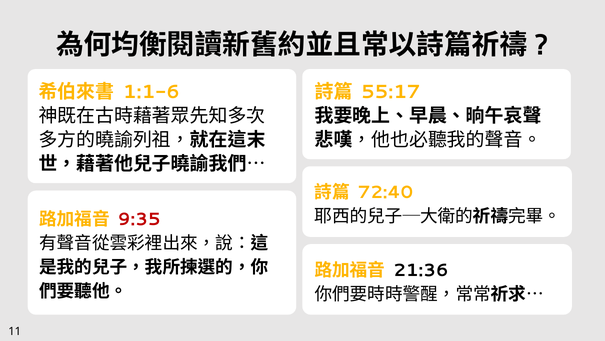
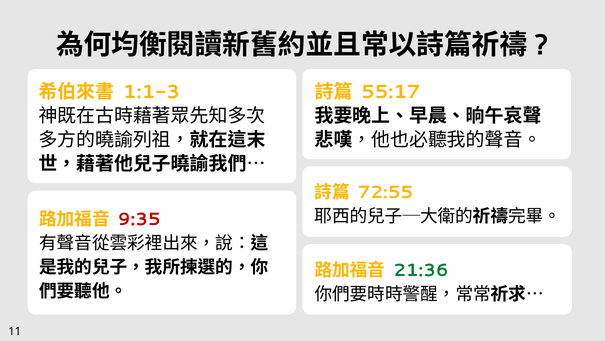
1:1-6: 1:1-6 -> 1:1-3 (151, 92)
72:40: 72:40 -> 72:55 (385, 192)
21:36 colour: black -> green (421, 270)
